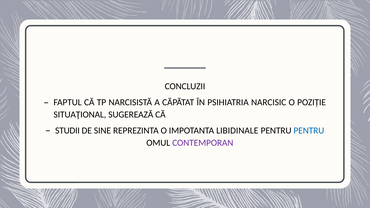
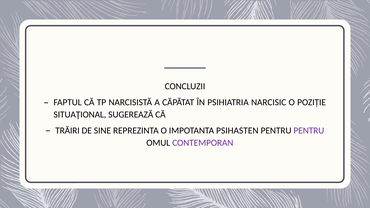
STUDII: STUDII -> TRĂIRI (67, 131)
LIBIDINALE: LIBIDINALE -> PSIHASTEN (237, 131)
PENTRU colour: blue -> purple (309, 131)
